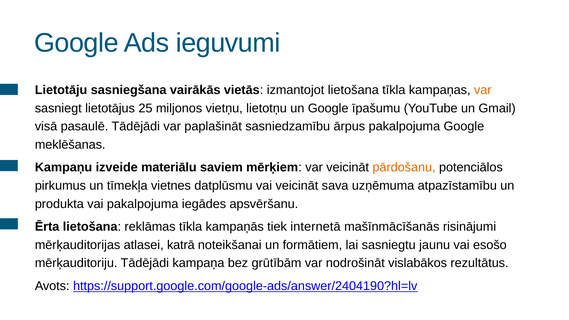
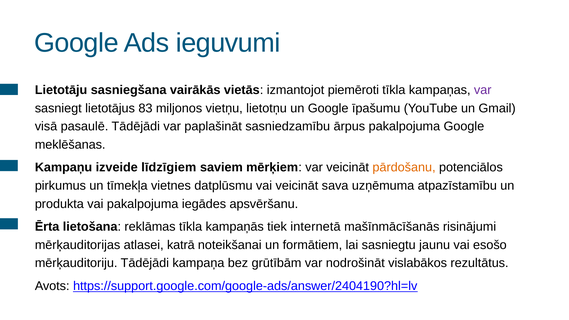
izmantojot lietošana: lietošana -> piemēroti (353, 90)
var colour: orange -> purple (483, 90)
25: 25 -> 83 (145, 108)
materiālu: materiālu -> līdzīgiem (169, 168)
